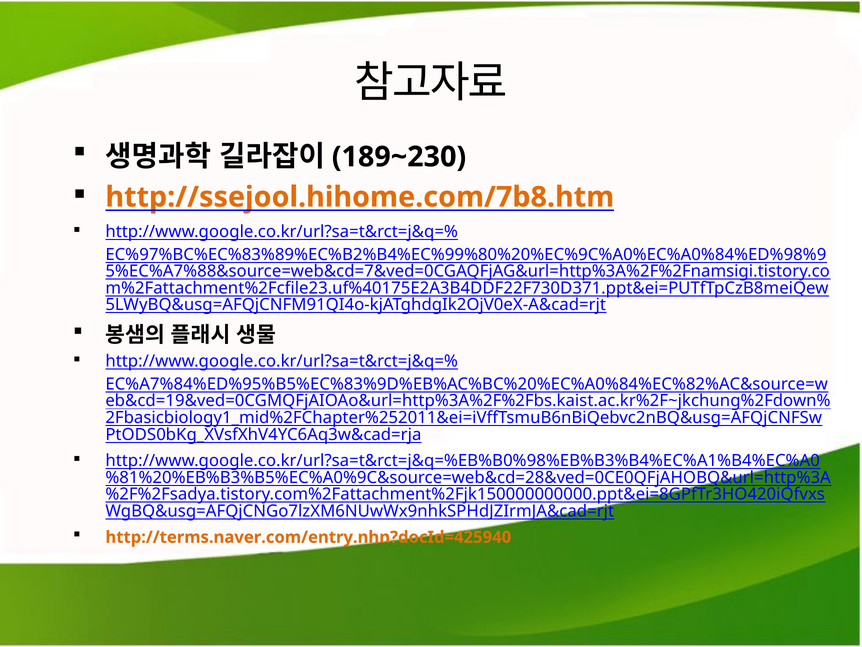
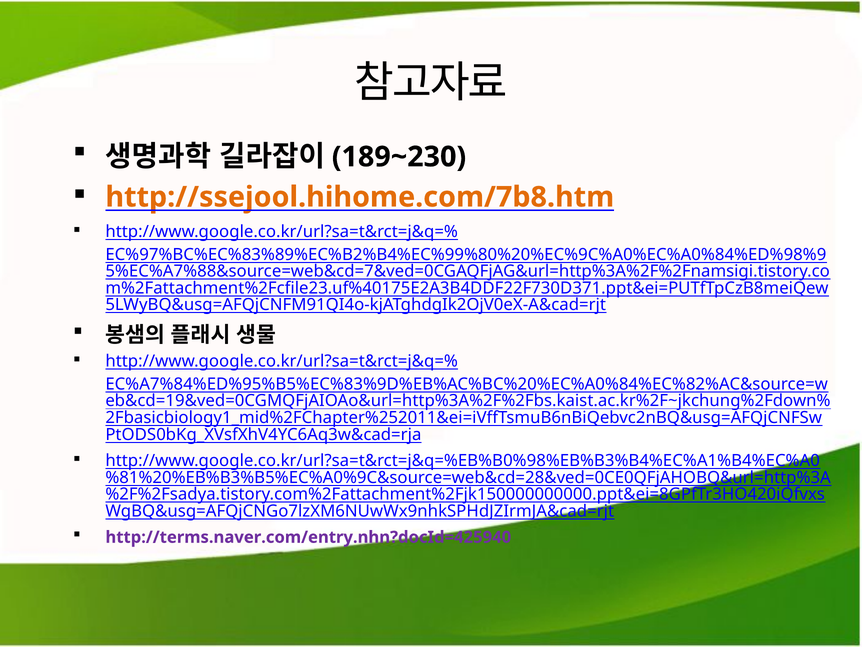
http://terms.naver.com/entry.nhn?docId=425940 colour: orange -> purple (308, 537)
